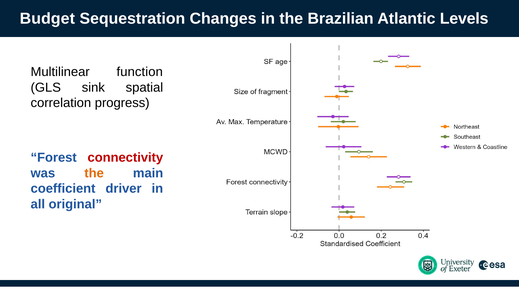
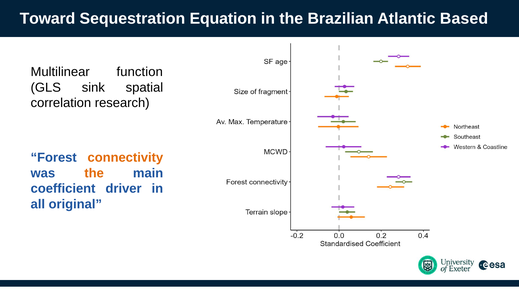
Budget: Budget -> Toward (47, 19)
Changes: Changes -> Equation (223, 19)
Levels: Levels -> Based (464, 19)
progress: progress -> research (122, 103)
connectivity colour: red -> orange (125, 157)
